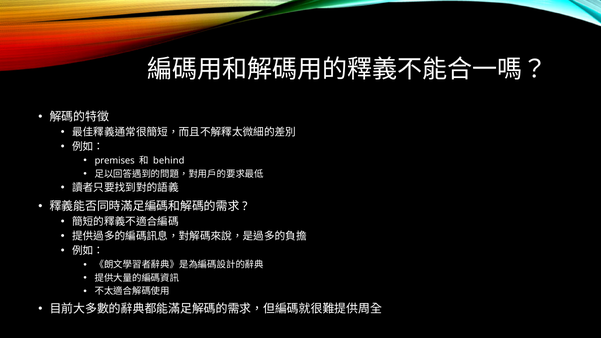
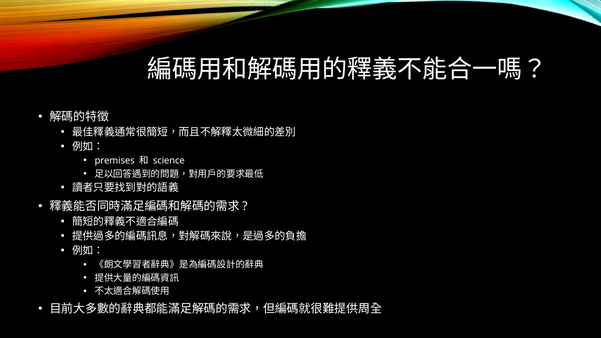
behind: behind -> science (169, 161)
